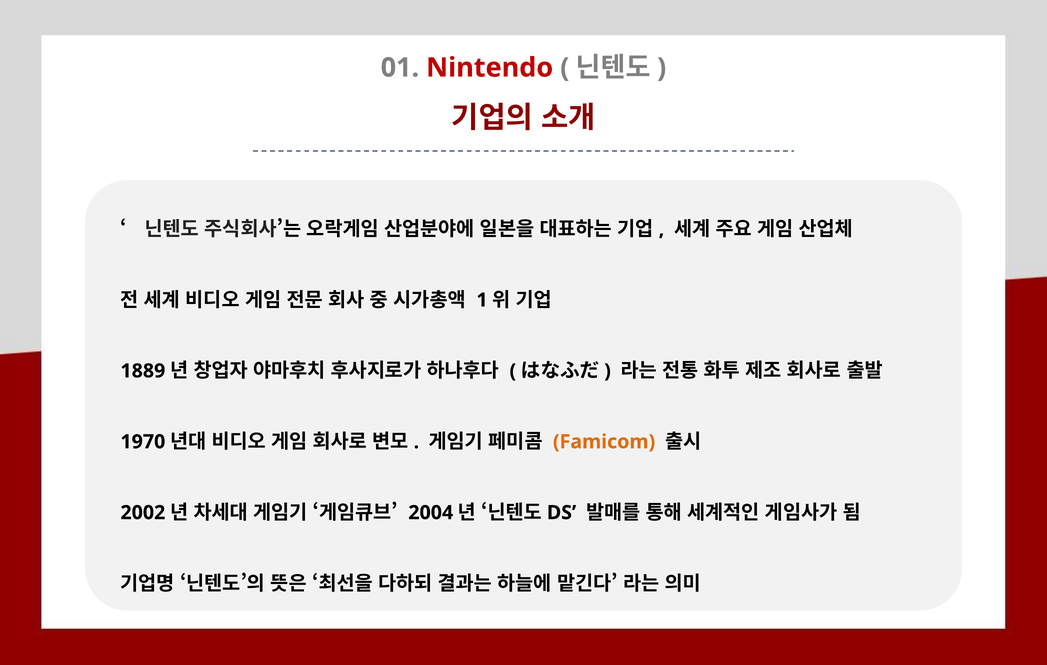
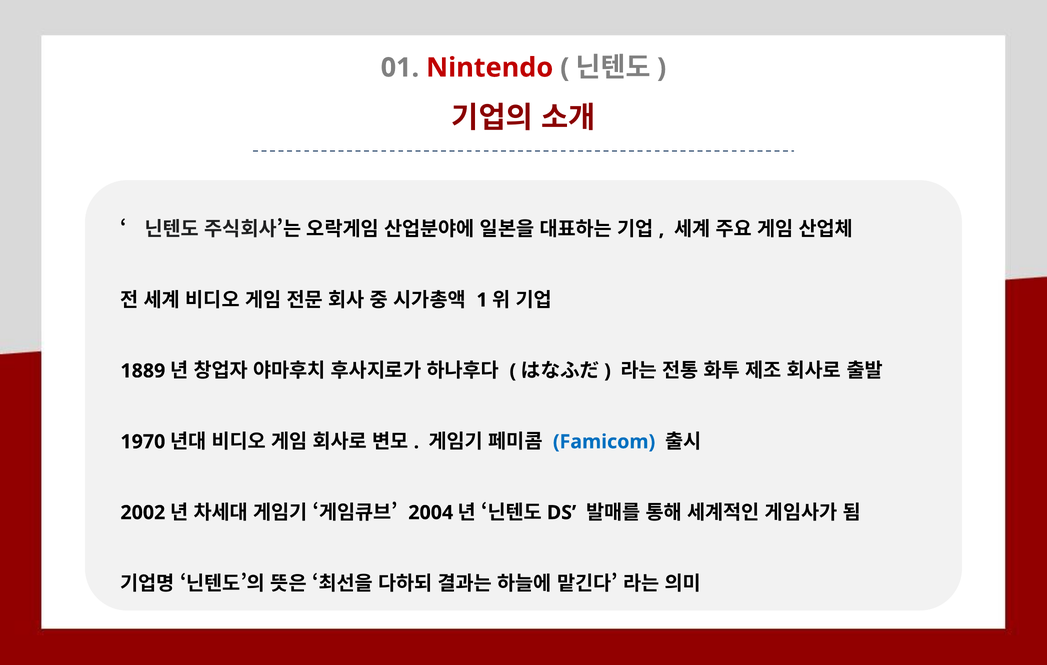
Famicom colour: orange -> blue (604, 442)
